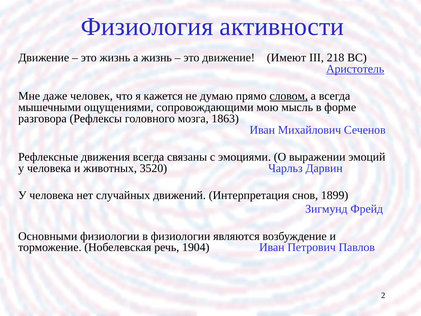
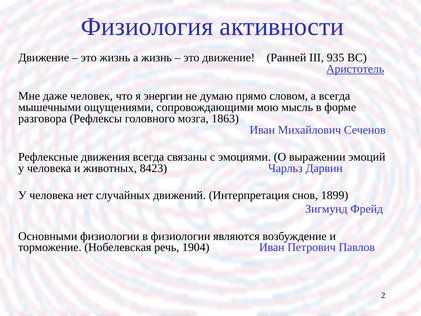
Имеют: Имеют -> Ранней (286, 58)
218: 218 -> 935 (336, 58)
кажется: кажется -> энергии (163, 96)
словом underline: present -> none (289, 96)
3520: 3520 -> 8423 (153, 168)
